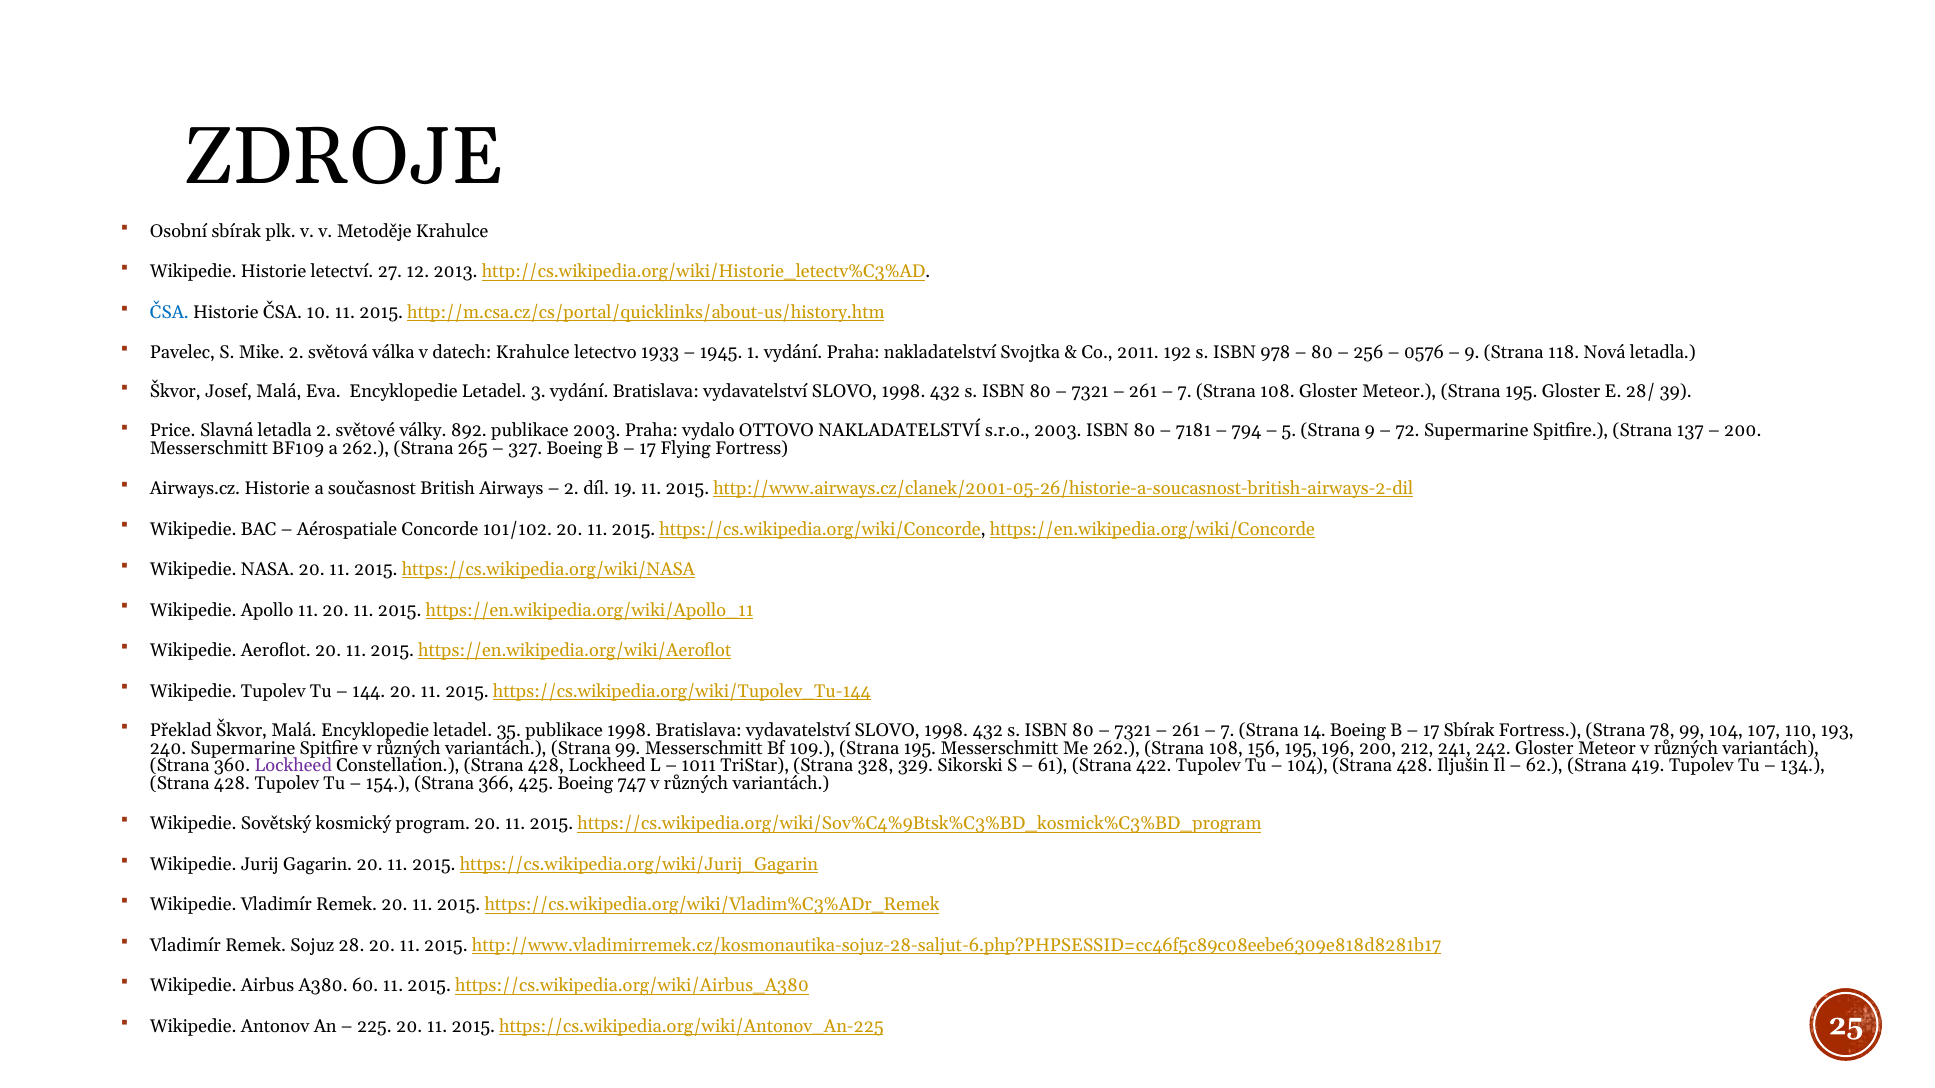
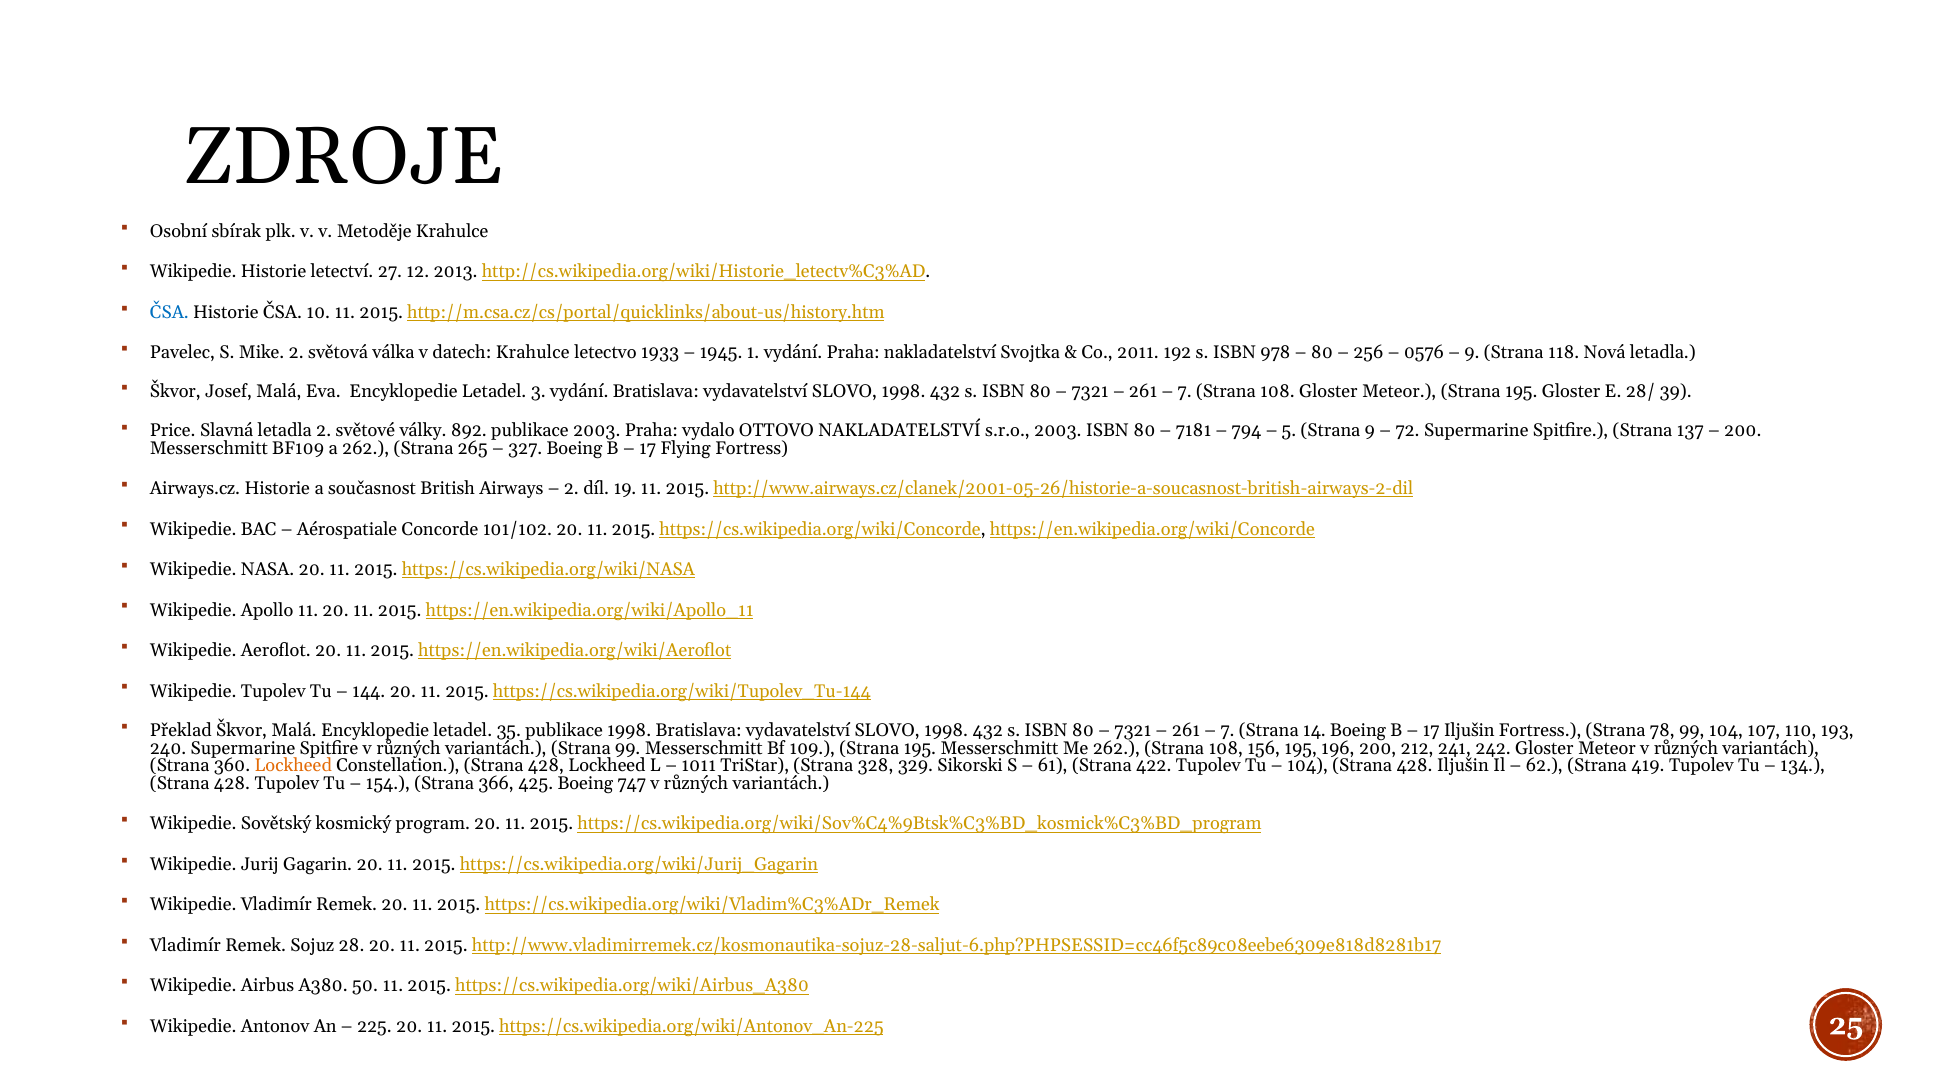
17 Sbírak: Sbírak -> Iljušin (1469, 731)
Lockheed colour: purple -> orange (293, 766)
60: 60 -> 50 (365, 986)
